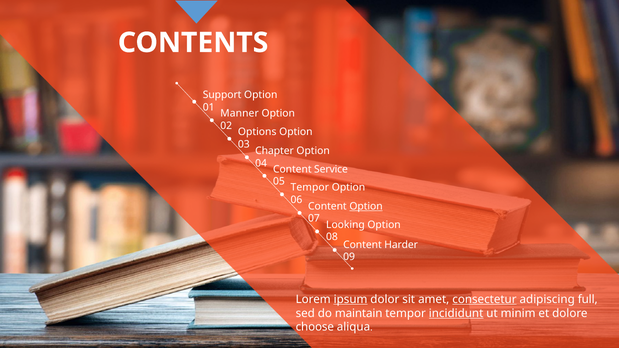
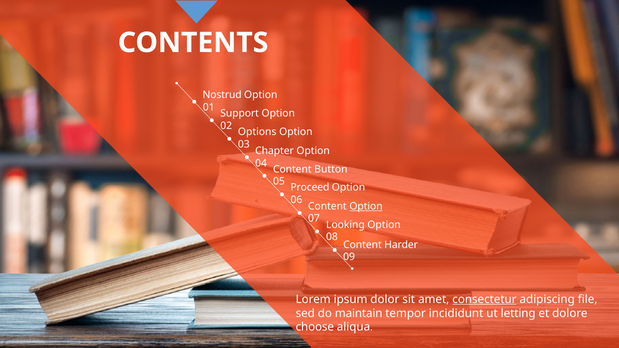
Support: Support -> Nostrud (222, 95)
Manner: Manner -> Support (240, 113)
Service: Service -> Button (331, 169)
Tempor: Tempor -> Proceed (310, 188)
ipsum underline: present -> none (351, 299)
full: full -> file (588, 299)
incididunt underline: present -> none (456, 313)
minim: minim -> letting (518, 313)
